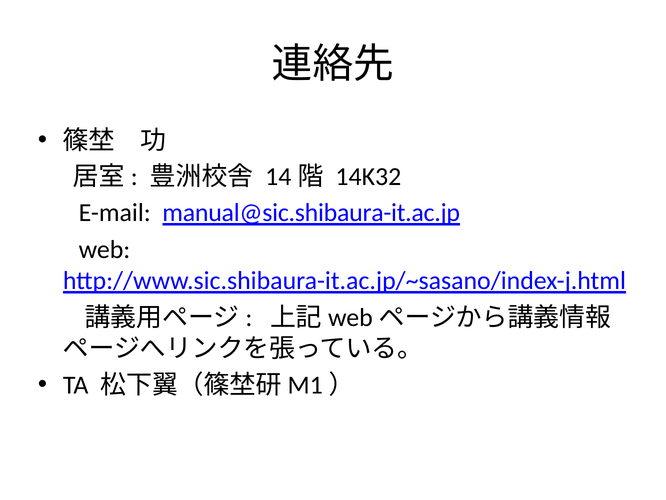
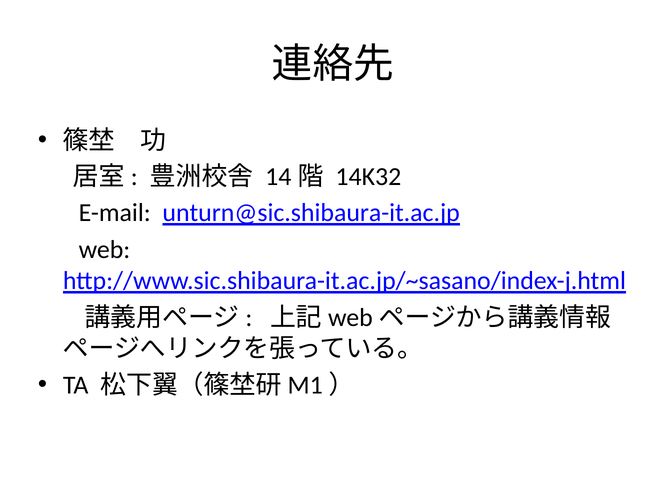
manual@sic.shibaura-it.ac.jp: manual@sic.shibaura-it.ac.jp -> unturn@sic.shibaura-it.ac.jp (311, 213)
